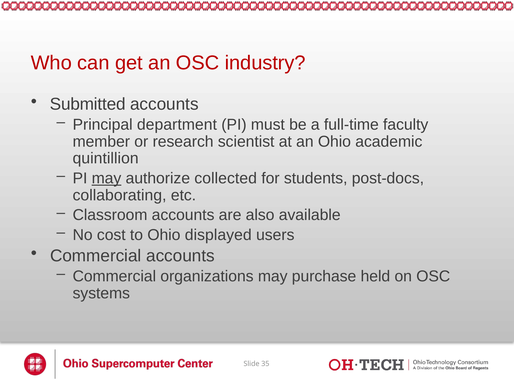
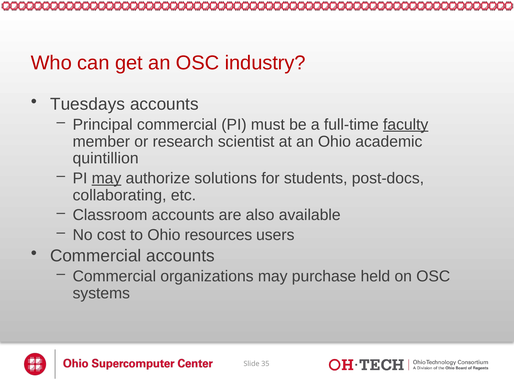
Submitted: Submitted -> Tuesdays (88, 104)
Principal department: department -> commercial (177, 124)
faculty underline: none -> present (406, 124)
collected: collected -> solutions (226, 178)
displayed: displayed -> resources (218, 235)
